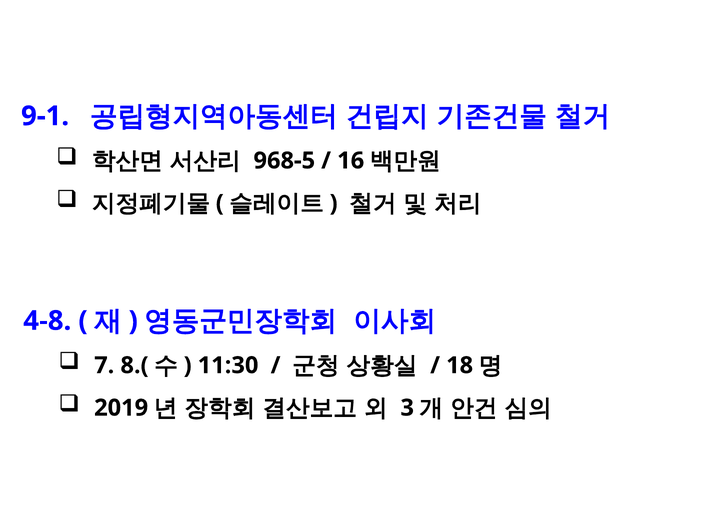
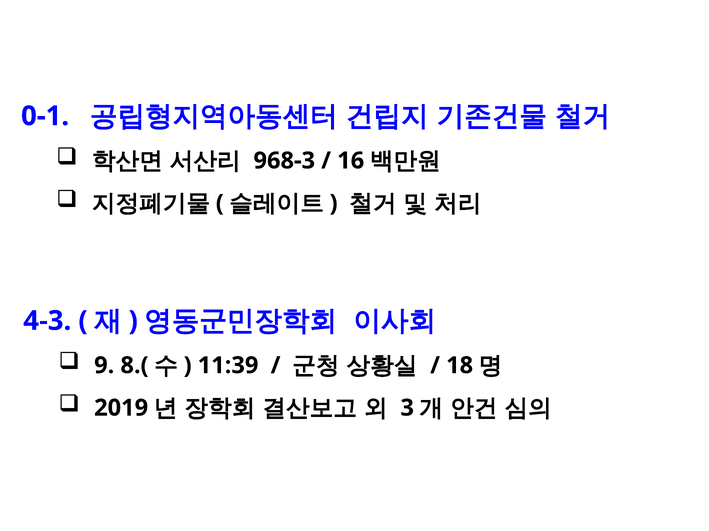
9-1: 9-1 -> 0-1 (45, 116)
968-5: 968-5 -> 968-3 (284, 161)
4-8: 4-8 -> 4-3 (47, 321)
7: 7 -> 9 (104, 366)
11:30: 11:30 -> 11:39 (228, 366)
